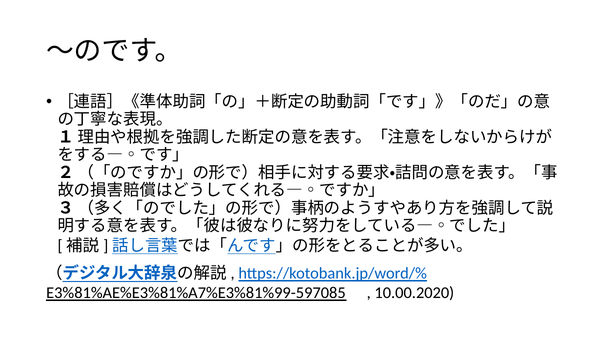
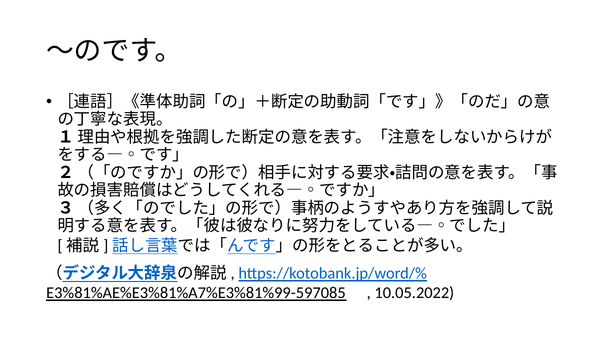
10.00.2020: 10.00.2020 -> 10.05.2022 (414, 293)
